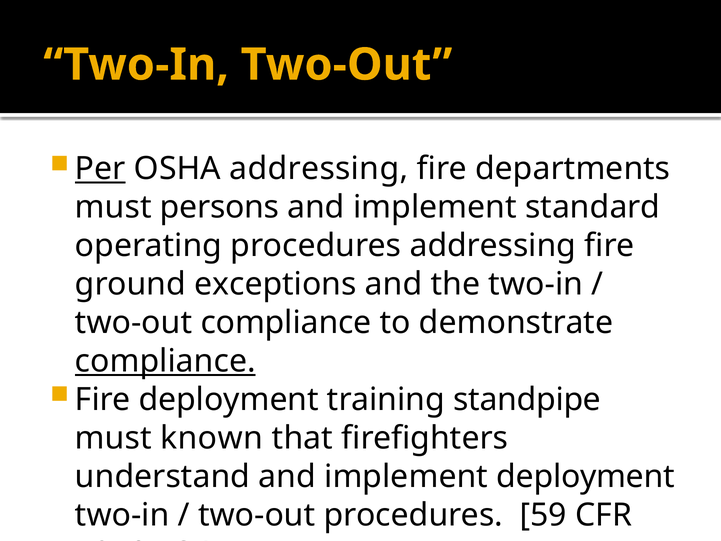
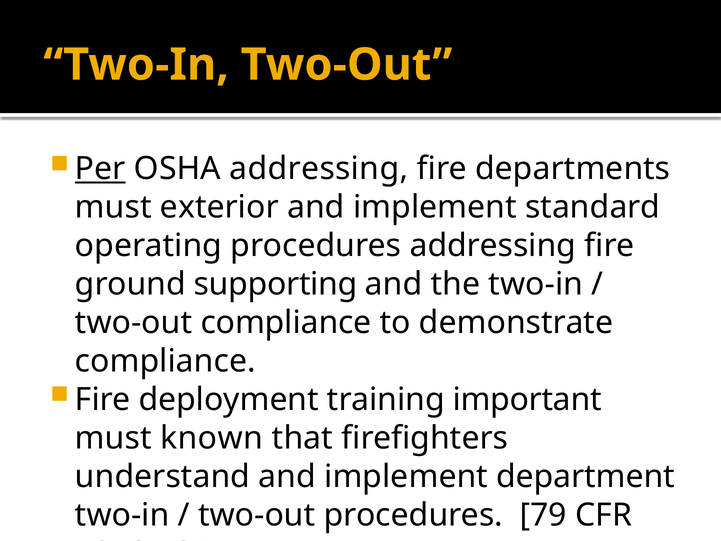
persons: persons -> exterior (219, 207)
exceptions: exceptions -> supporting (276, 284)
compliance underline: present -> none (165, 361)
standpipe: standpipe -> important (527, 399)
implement deployment: deployment -> department (586, 476)
59: 59 -> 79 (543, 515)
